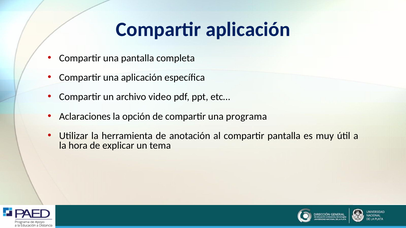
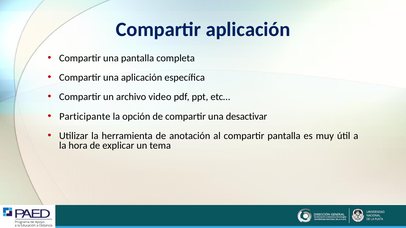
Aclaraciones: Aclaraciones -> Participante (85, 117)
programa: programa -> desactivar (247, 117)
